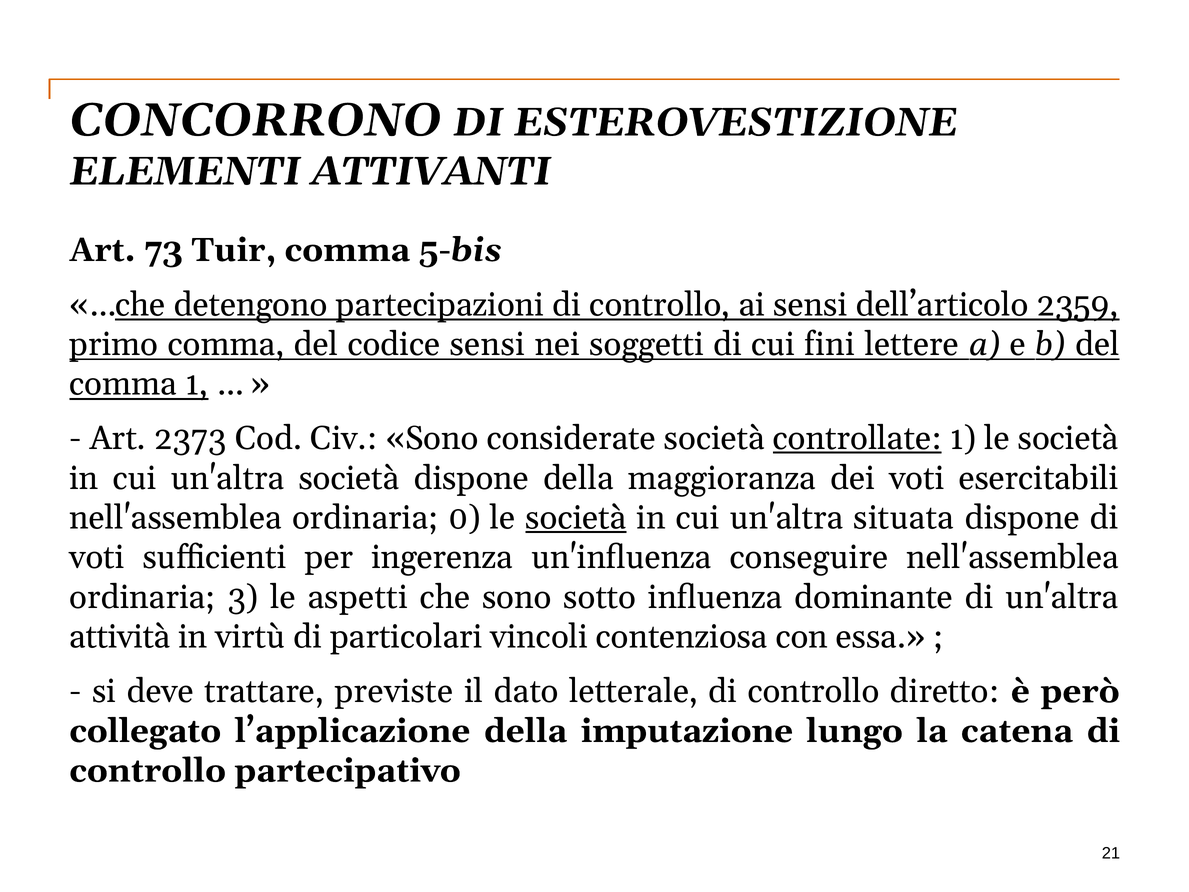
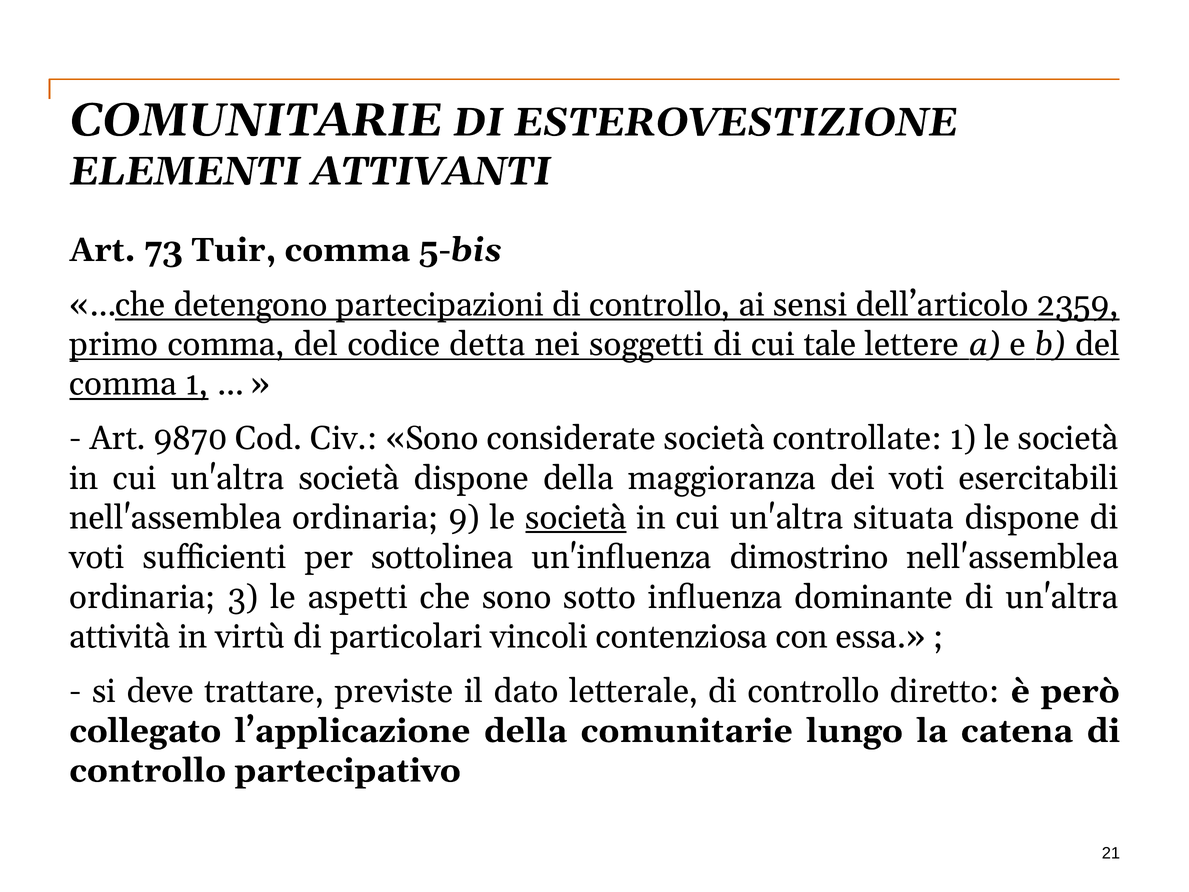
CONCORRONO: CONCORRONO -> COMUNITARIE (255, 120)
codice sensi: sensi -> detta (487, 344)
fini: fini -> tale (830, 344)
2373: 2373 -> 9870 (191, 438)
controllate underline: present -> none (857, 438)
0: 0 -> 9 (464, 518)
ingerenza: ingerenza -> sottolinea (442, 557)
conseguire: conseguire -> dimostrino (809, 557)
della imputazione: imputazione -> comunitarie (687, 731)
